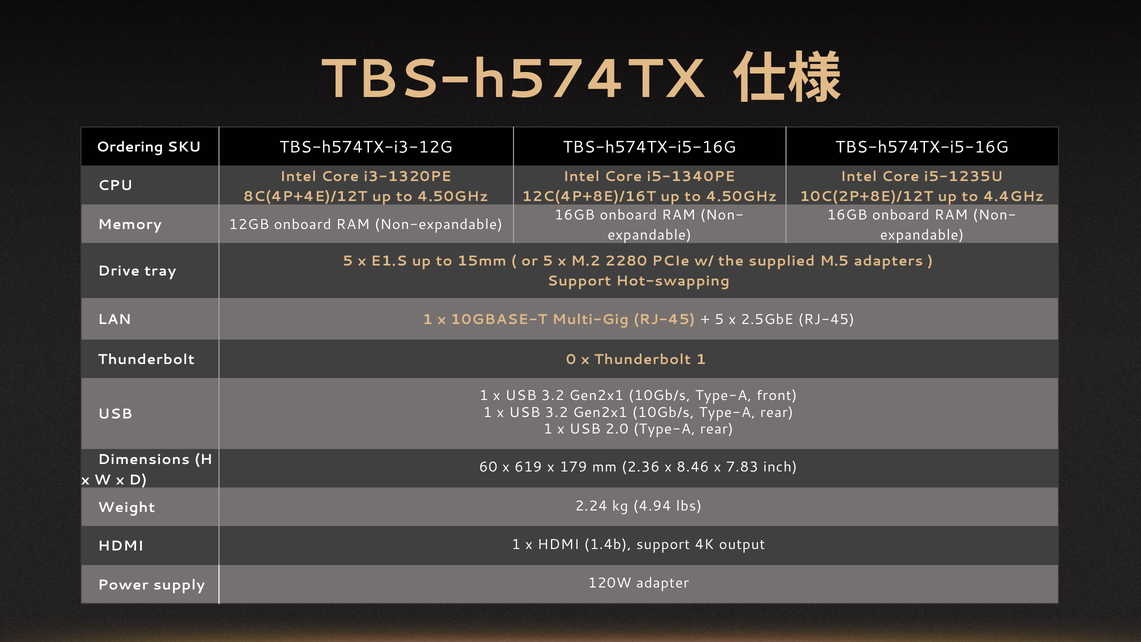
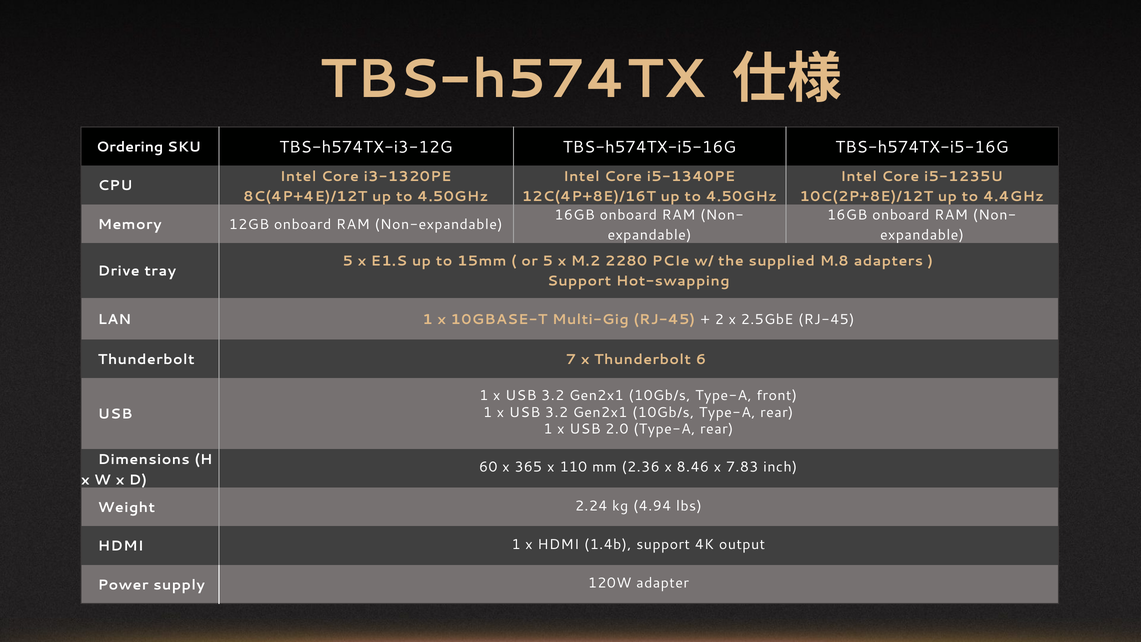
M.5: M.5 -> M.8 (834, 261)
5: 5 -> 2 (719, 319)
0: 0 -> 7 (571, 359)
Thunderbolt 1: 1 -> 6 (701, 359)
619: 619 -> 365 (528, 467)
179: 179 -> 110 (573, 467)
